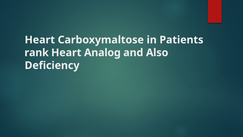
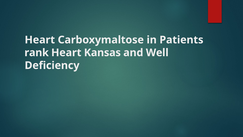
Analog: Analog -> Kansas (102, 53)
Also: Also -> Well (157, 53)
